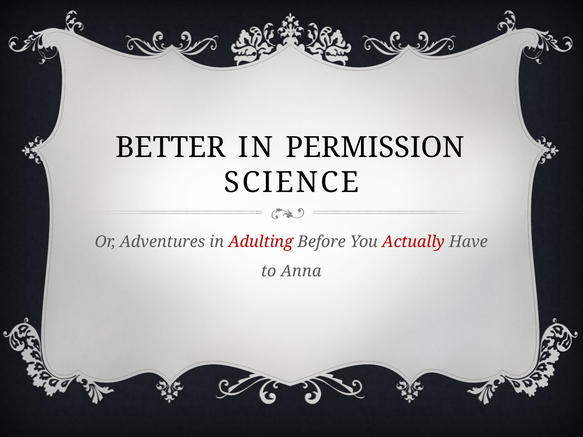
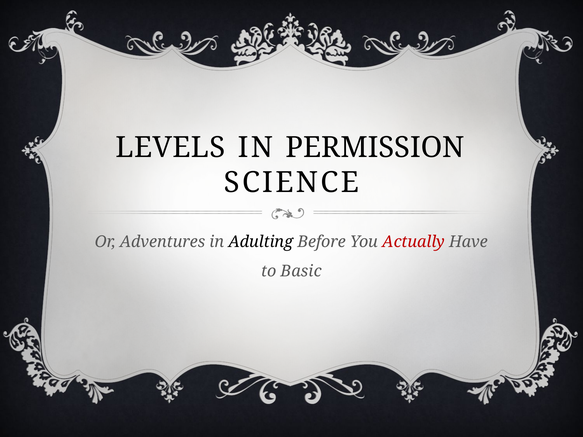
BETTER: BETTER -> LEVELS (170, 148)
Adulting colour: red -> black (261, 242)
Anna: Anna -> Basic (301, 271)
